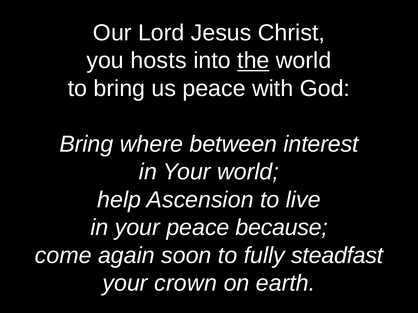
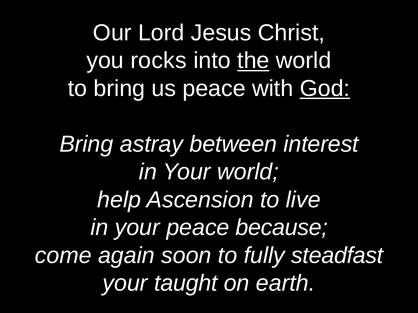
hosts: hosts -> rocks (159, 61)
God underline: none -> present (325, 89)
where: where -> astray (151, 144)
crown: crown -> taught (186, 284)
